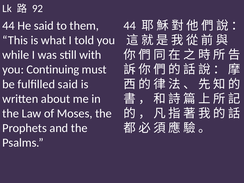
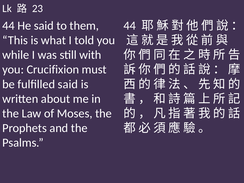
92: 92 -> 23 (38, 8)
Continuing: Continuing -> Crucifixion (53, 70)
